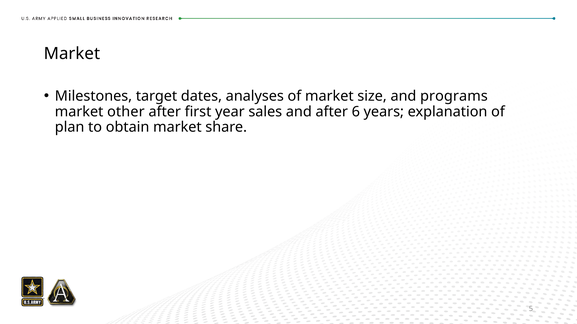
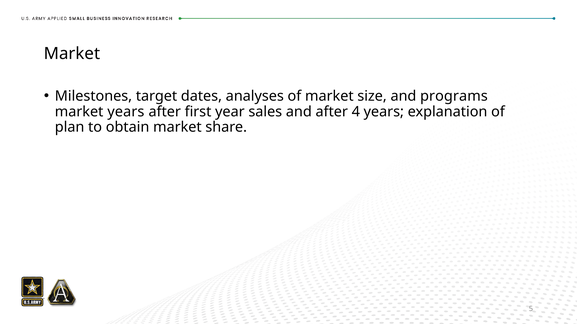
market other: other -> years (126, 112)
6: 6 -> 4 (356, 112)
